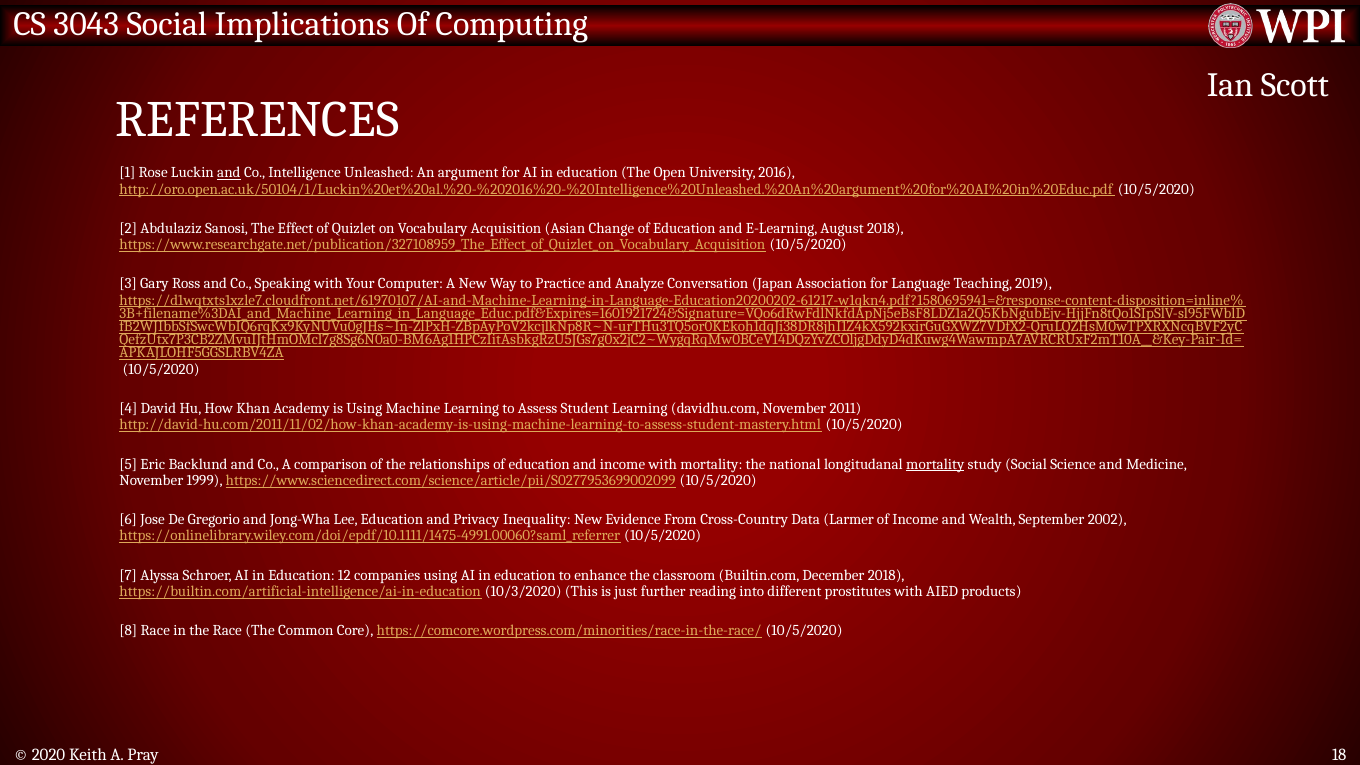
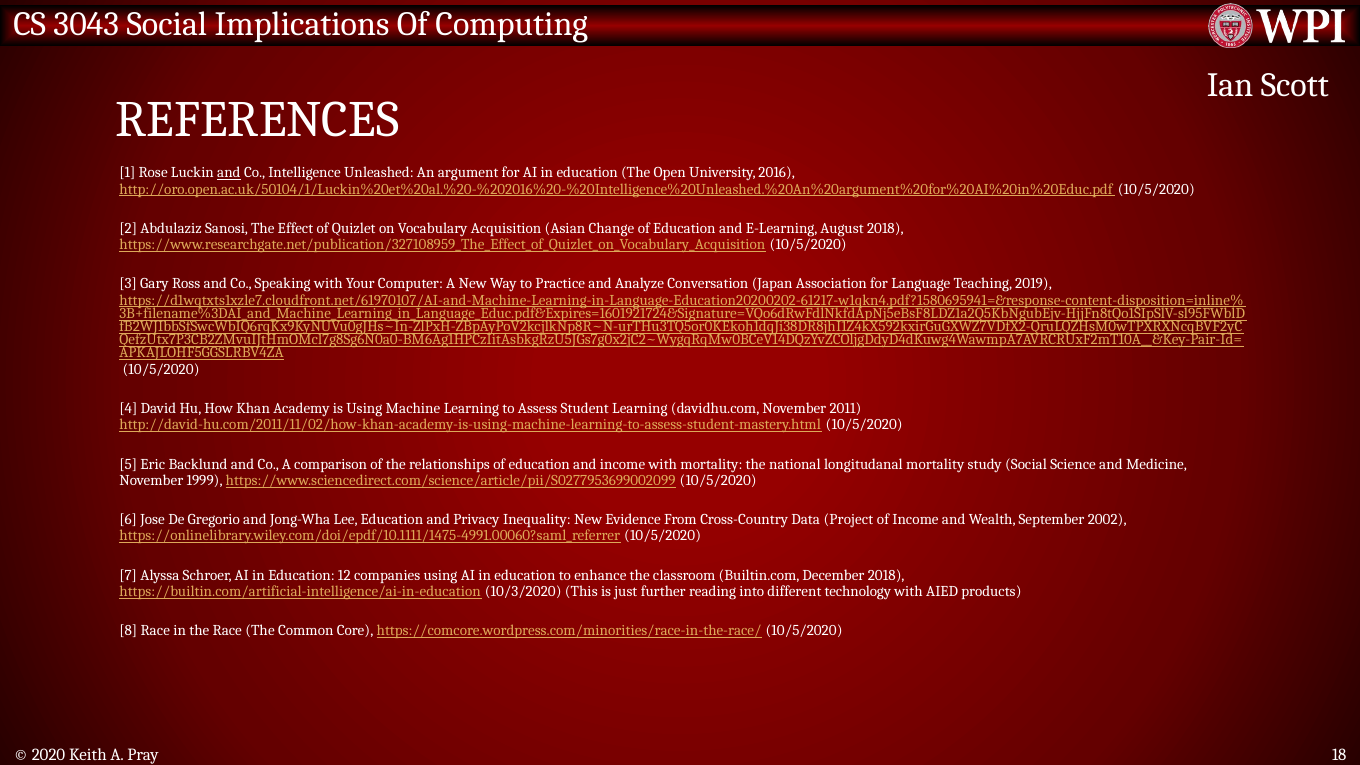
mortality underline: present -> none (935, 464)
Larmer: Larmer -> Project (848, 520)
prostitutes: prostitutes -> technology (858, 592)
